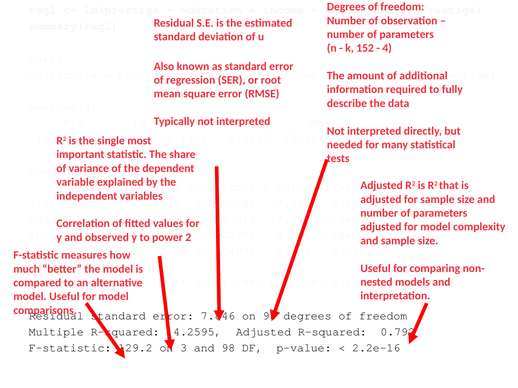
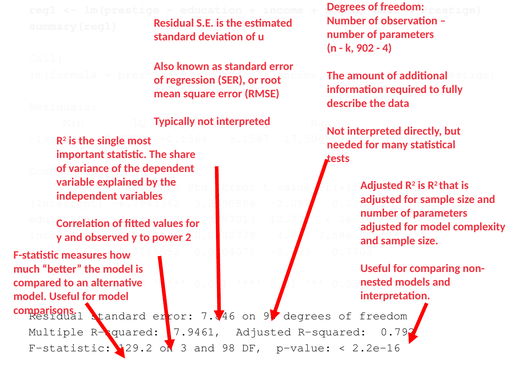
152: 152 -> 902 (365, 48)
4.2595: 4.2595 -> 7.9461 (197, 332)
